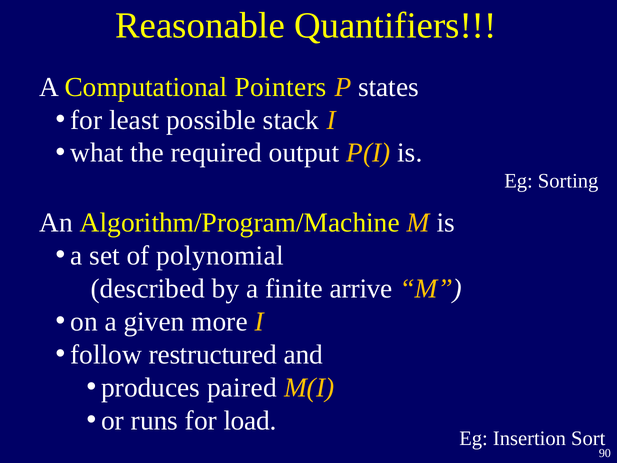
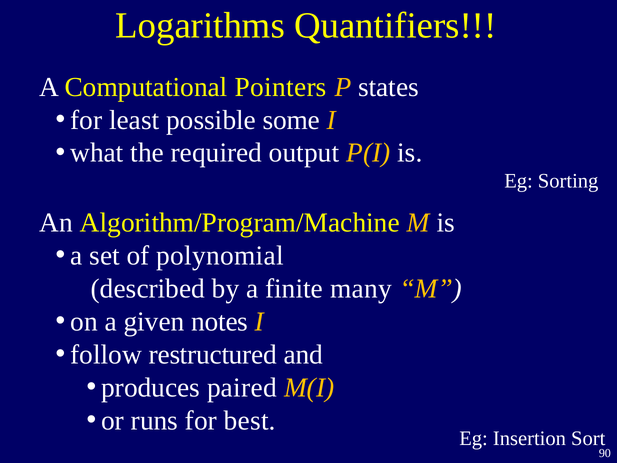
Reasonable: Reasonable -> Logarithms (200, 26)
stack: stack -> some (291, 120)
arrive: arrive -> many (361, 289)
more: more -> notes (220, 321)
load: load -> best (250, 420)
